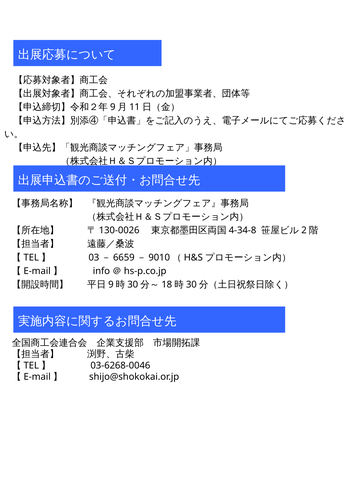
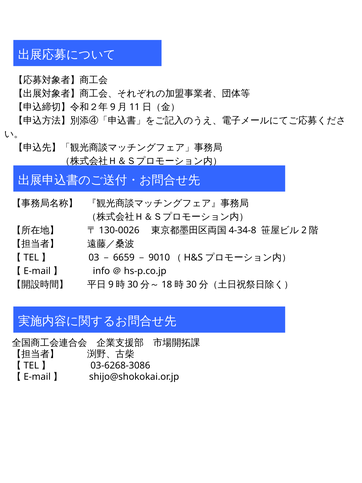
03-6268-0046: 03-6268-0046 -> 03-6268-3086 (120, 365)
